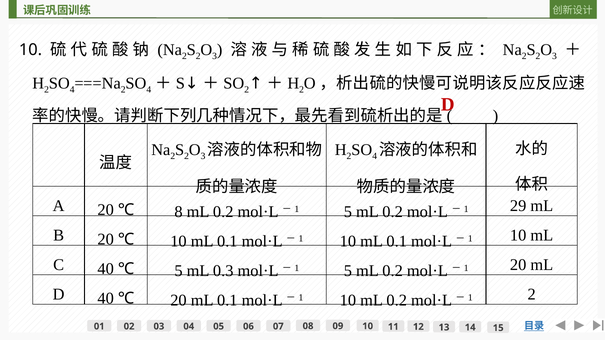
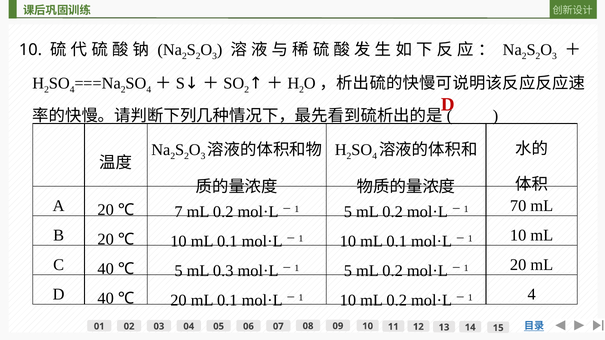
8: 8 -> 7 (179, 212)
29: 29 -> 70 (518, 206)
2: 2 -> 4 (532, 295)
